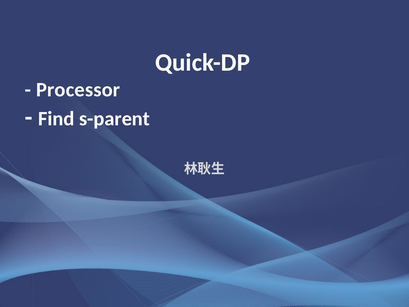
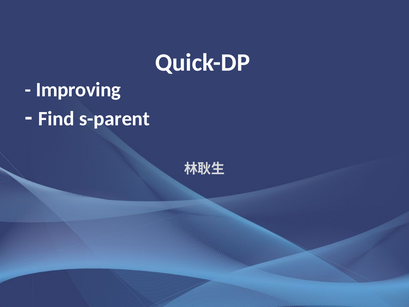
Processor: Processor -> Improving (78, 90)
